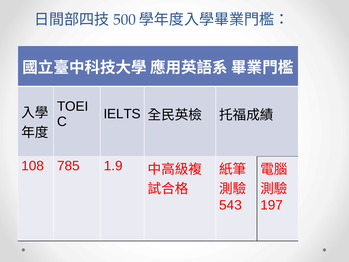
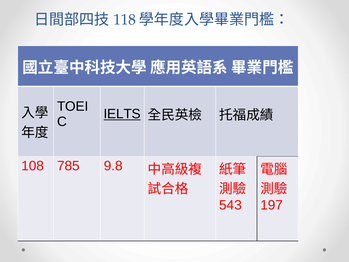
500: 500 -> 118 (125, 20)
IELTS underline: none -> present (122, 114)
1.9: 1.9 -> 9.8 (113, 166)
